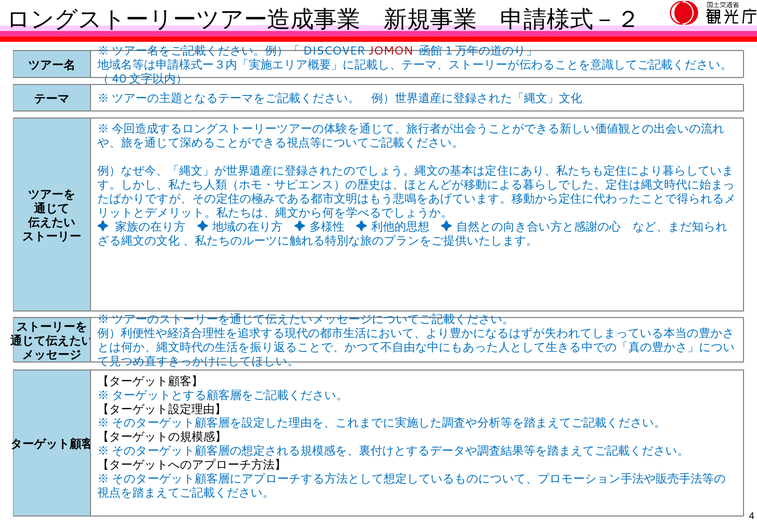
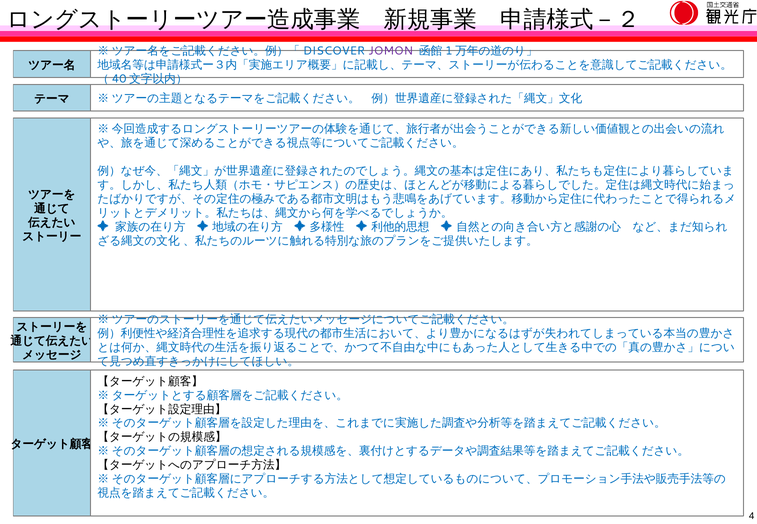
JOMON colour: red -> purple (391, 51)
